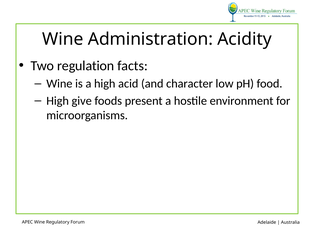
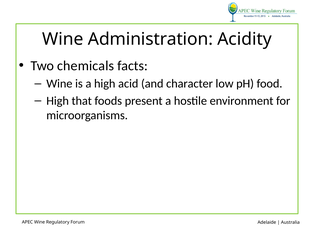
regulation: regulation -> chemicals (86, 66)
give: give -> that (82, 101)
